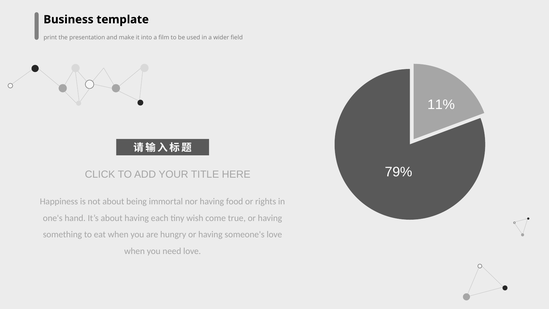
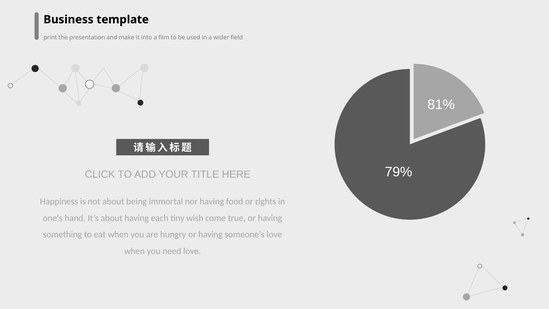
11%: 11% -> 81% (441, 105)
